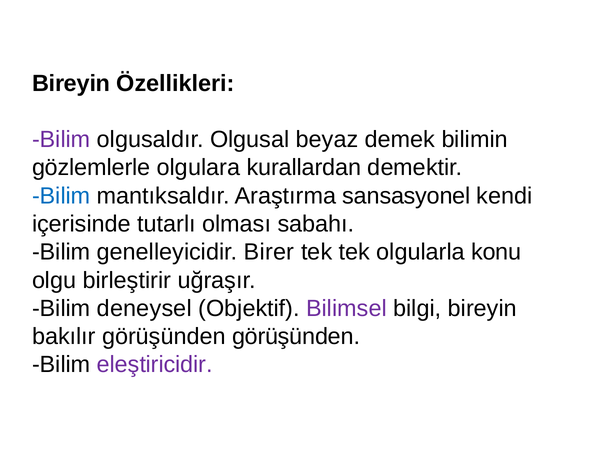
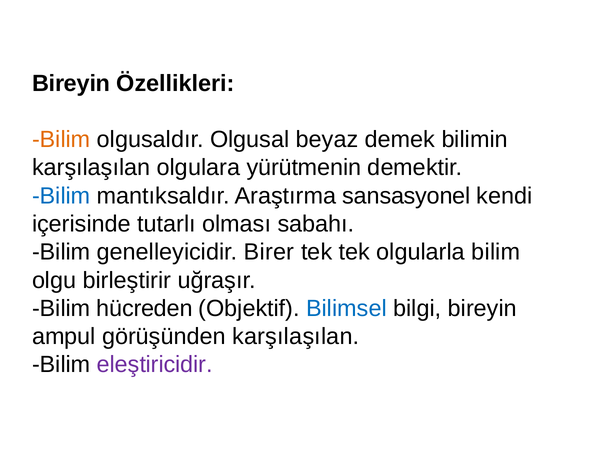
Bilim colour: purple -> orange (61, 140)
gözlemlerle: gözlemlerle -> karşılaşılan (91, 168)
kurallardan: kurallardan -> yürütmenin (304, 168)
olgularla konu: konu -> bilim (496, 252)
deneysel: deneysel -> hücreden (145, 309)
Bilimsel colour: purple -> blue (346, 309)
bakılır: bakılır -> ampul (64, 337)
görüşünden görüşünden: görüşünden -> karşılaşılan (296, 337)
